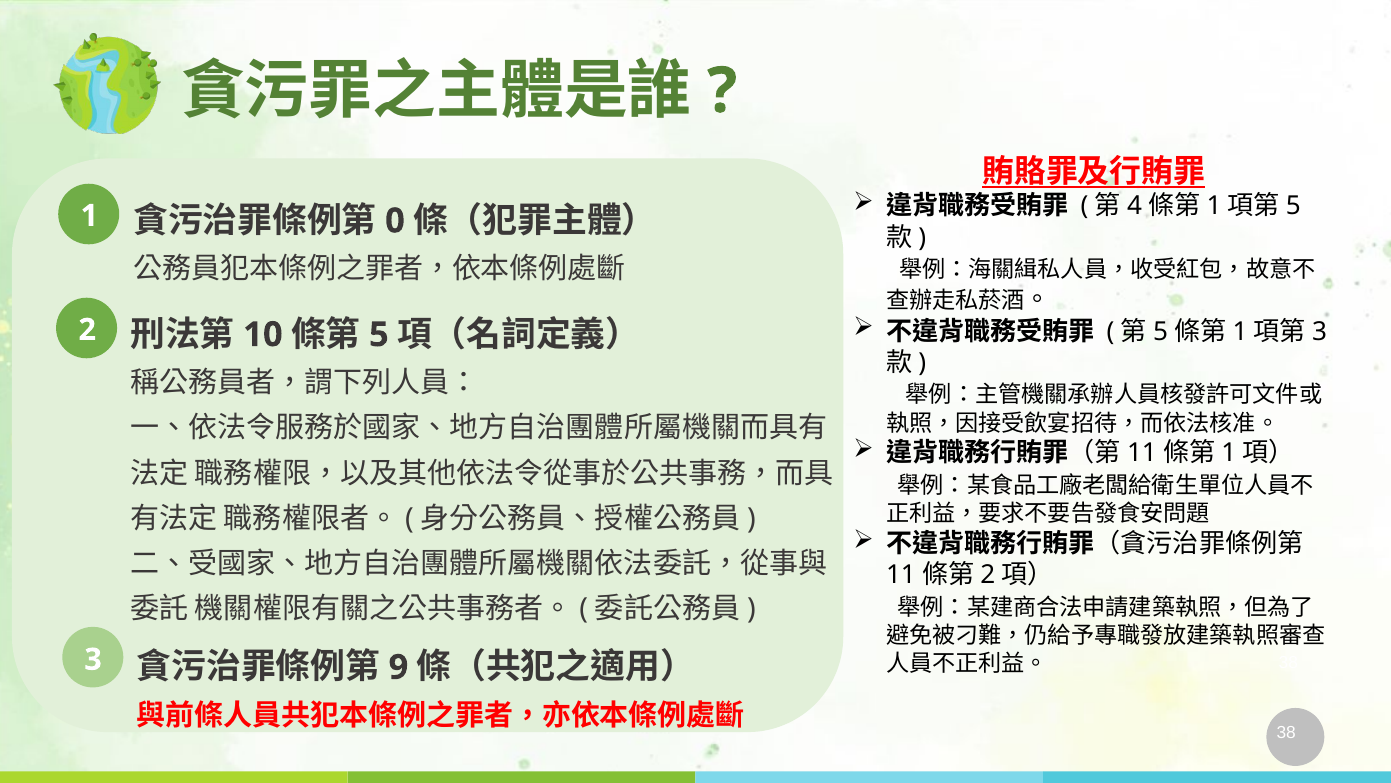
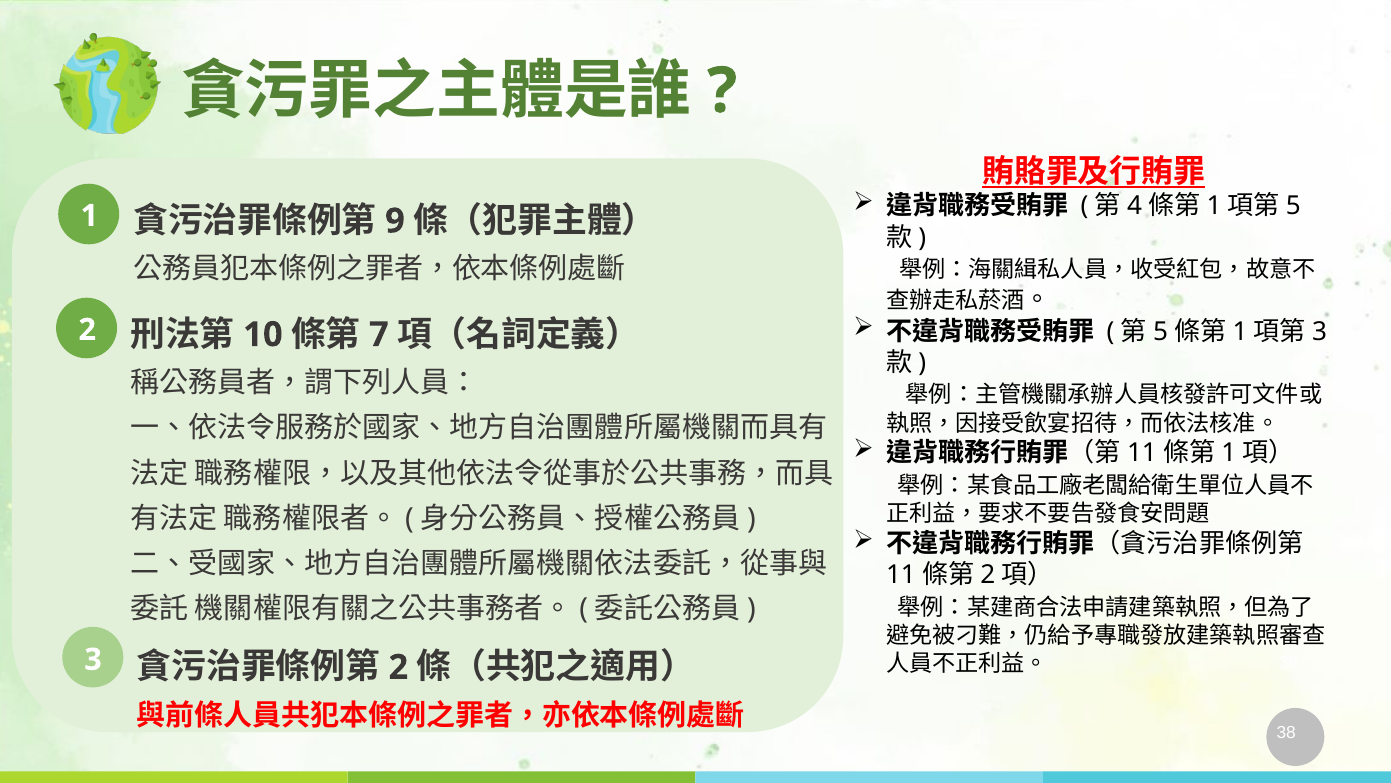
0: 0 -> 9 (395, 221)
5: 5 -> 7 (379, 334)
9: 9 -> 2 (398, 667)
